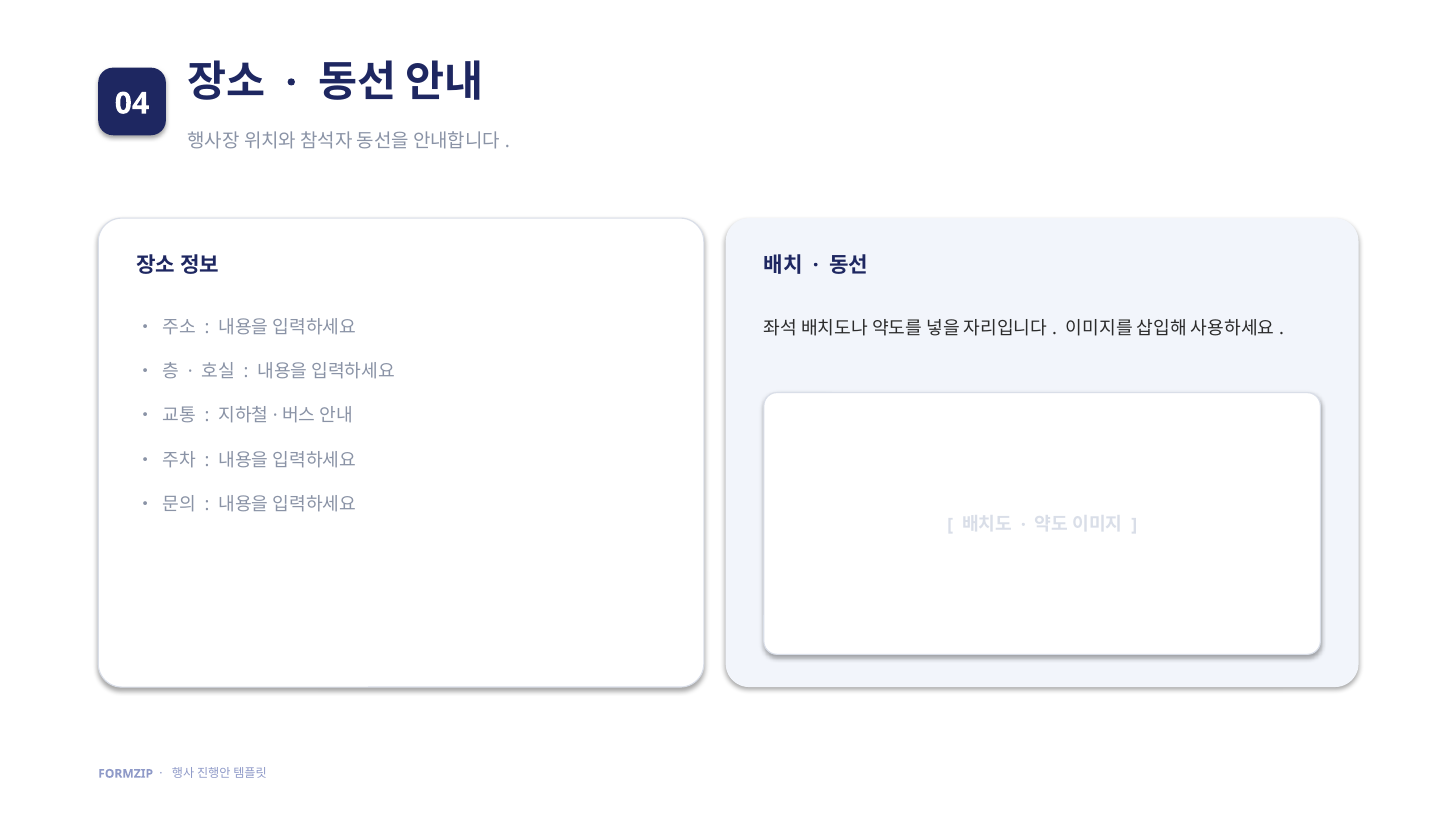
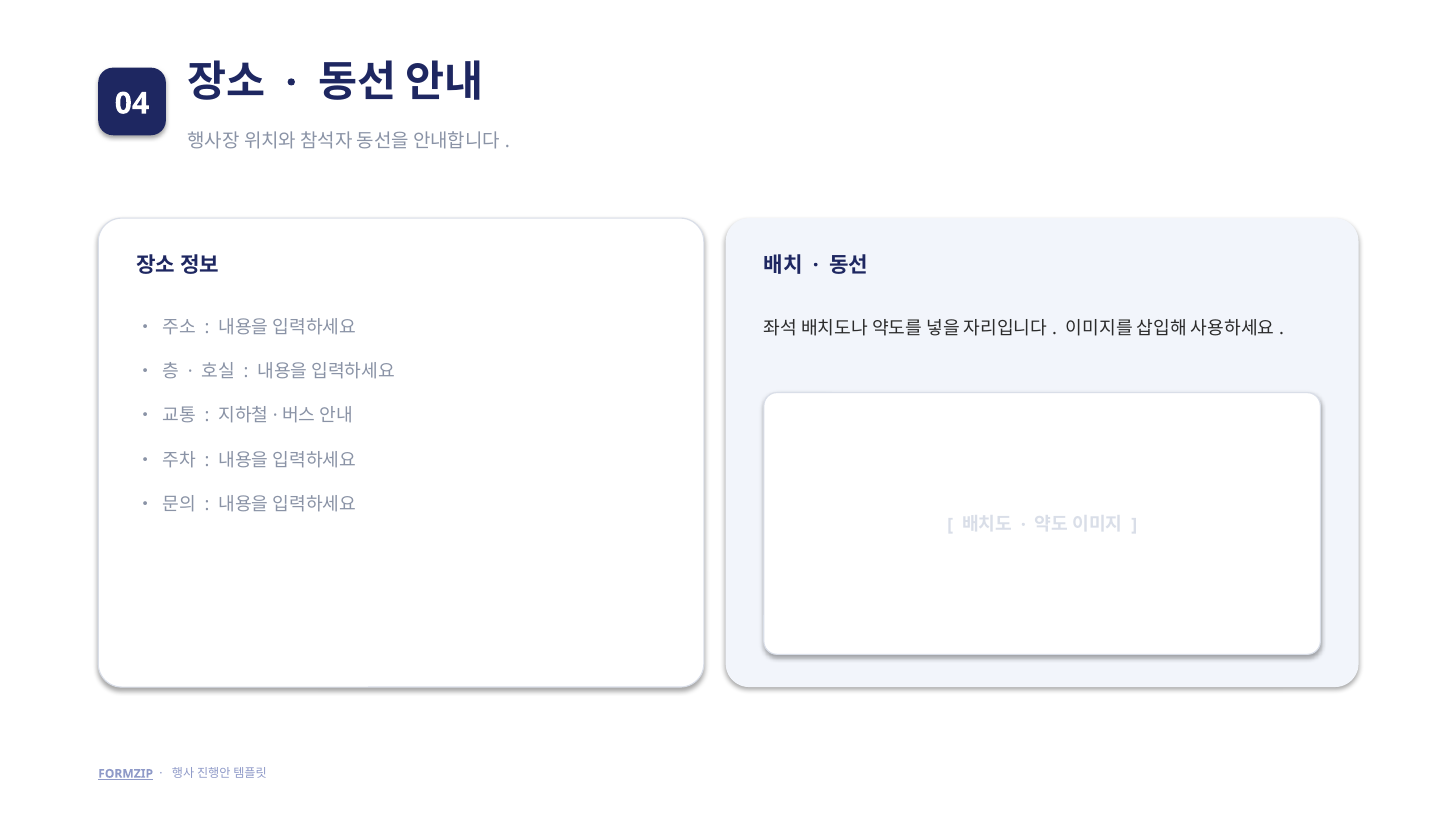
FORMZIP underline: none -> present (126, 774)
